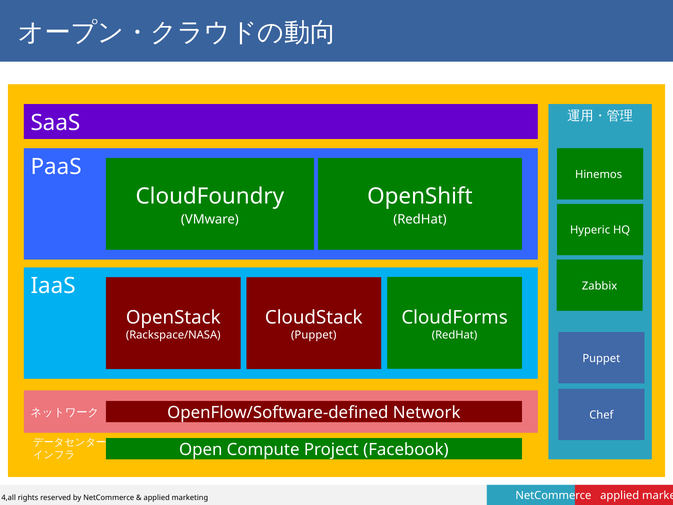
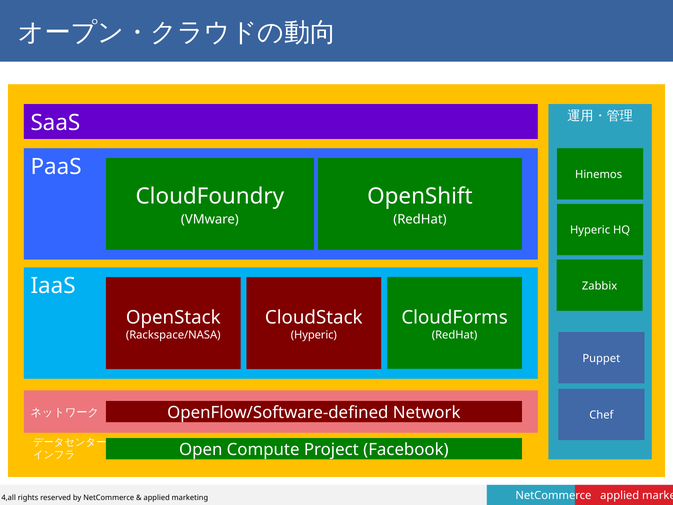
Puppet: Puppet -> Hyperic (314, 335)
